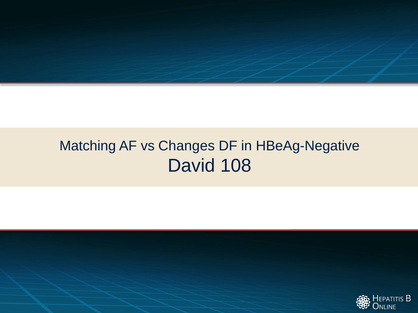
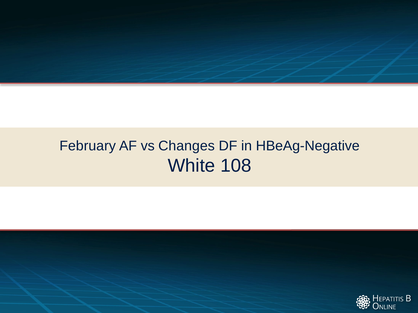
Matching: Matching -> February (88, 146)
David: David -> White (191, 166)
